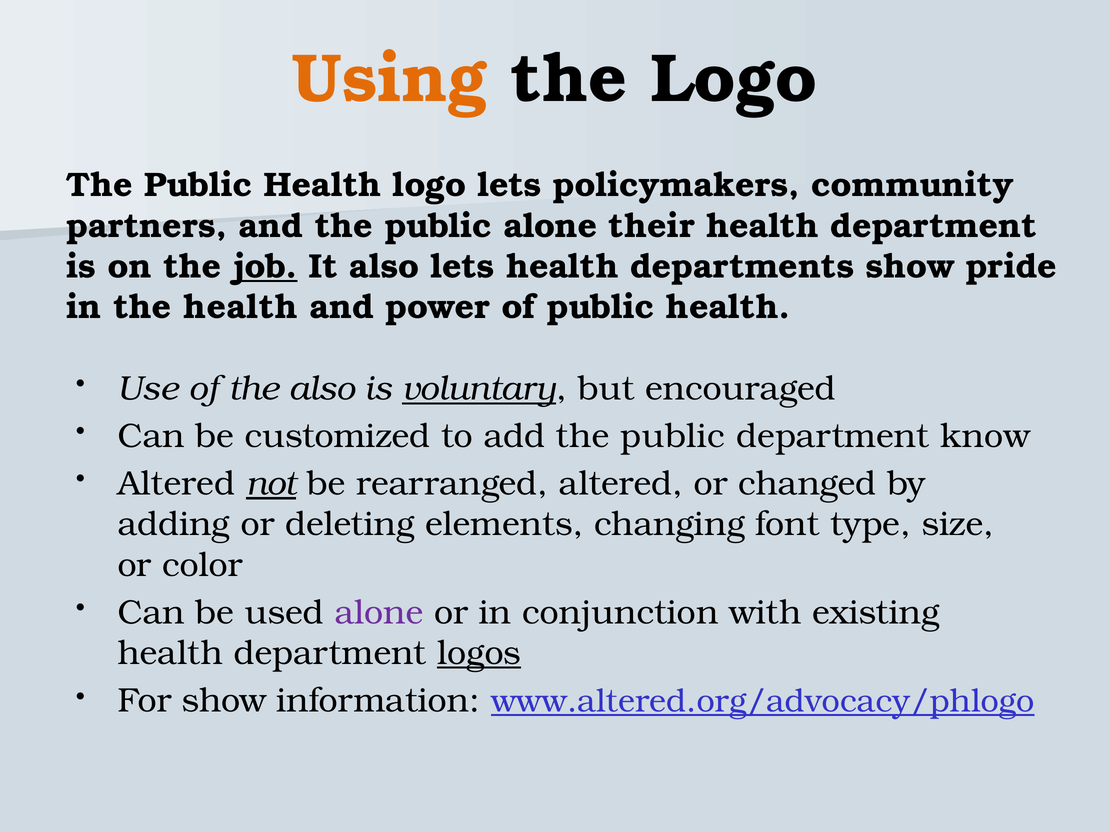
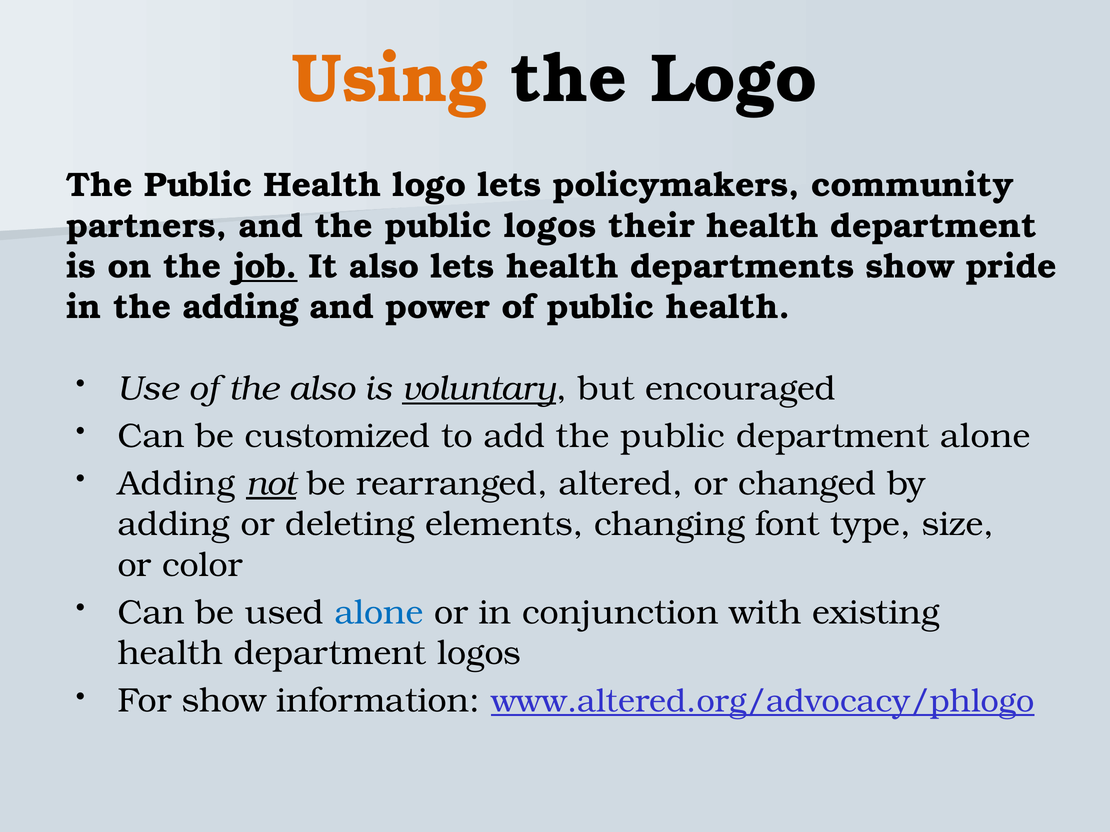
public alone: alone -> logos (550, 226)
the health: health -> adding (241, 307)
department know: know -> alone (985, 436)
Altered: Altered -> Adding (176, 484)
alone colour: purple -> blue (379, 613)
logos underline: present -> none (479, 653)
